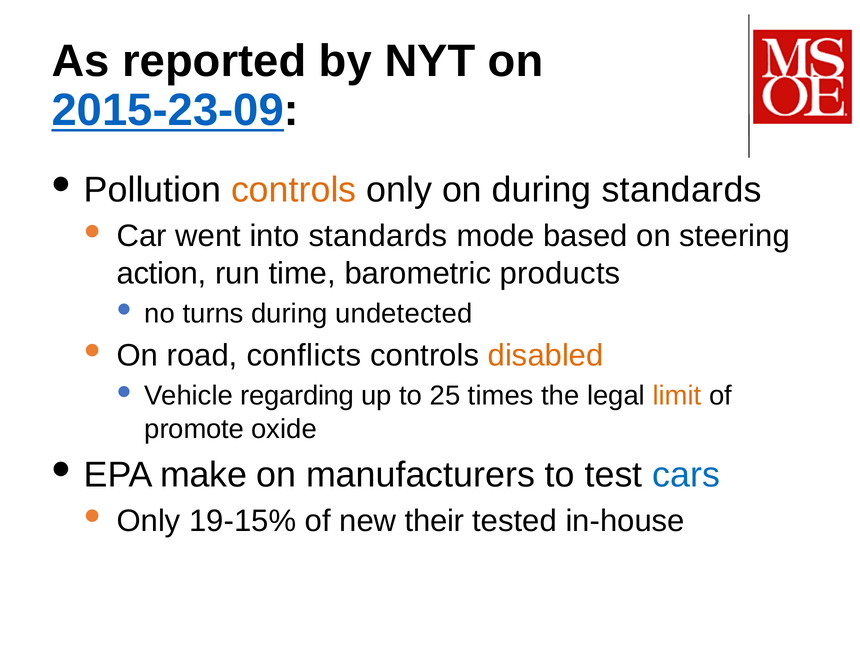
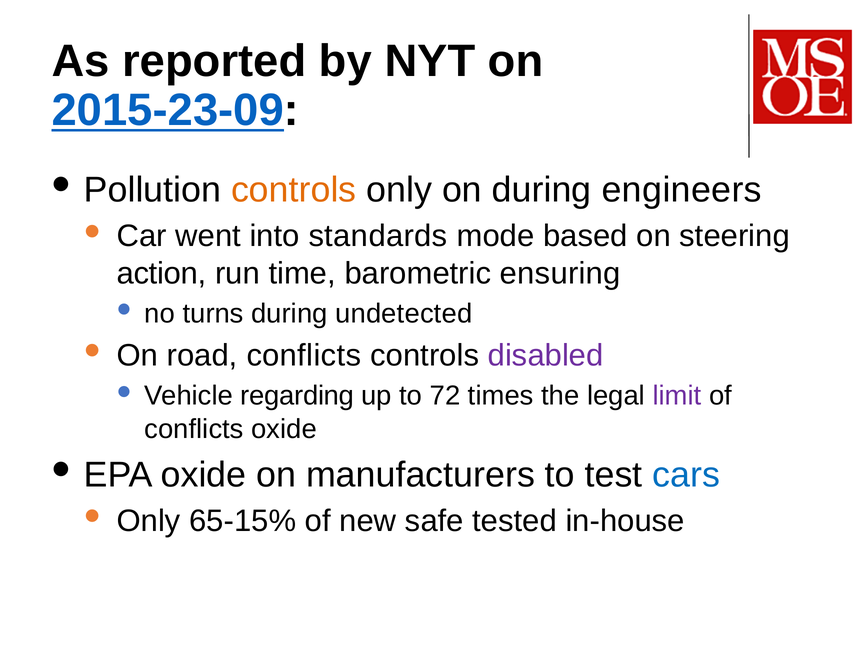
during standards: standards -> engineers (682, 190)
products: products -> ensuring (560, 273)
disabled colour: orange -> purple (546, 355)
25: 25 -> 72 (445, 396)
limit colour: orange -> purple (677, 396)
promote: promote -> conflicts (194, 429)
EPA make: make -> oxide (204, 475)
19-15%: 19-15% -> 65-15% (243, 521)
their: their -> safe (434, 521)
